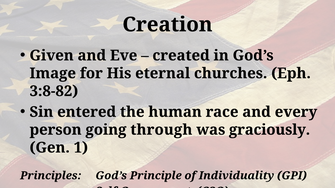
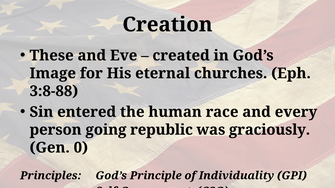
Given: Given -> These (52, 56)
3:8-82: 3:8-82 -> 3:8-88 (54, 91)
through: through -> republic (162, 130)
1: 1 -> 0 (81, 148)
